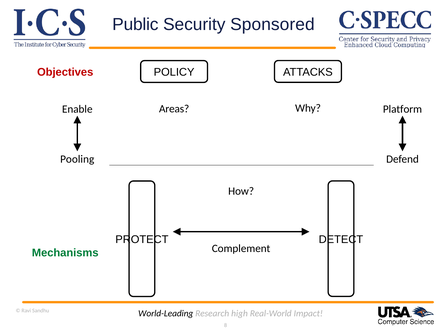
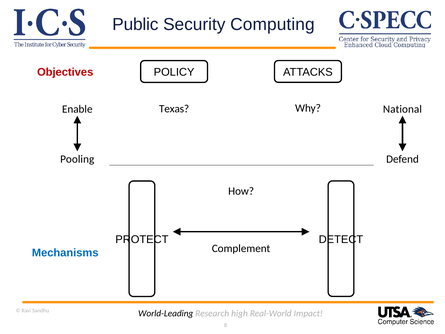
Sponsored: Sponsored -> Computing (272, 25)
Areas: Areas -> Texas (174, 109)
Platform: Platform -> National (402, 109)
Mechanisms colour: green -> blue (65, 253)
